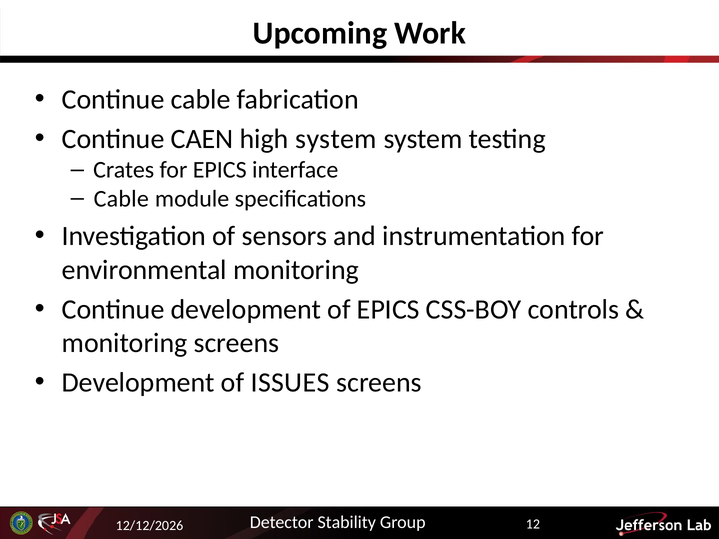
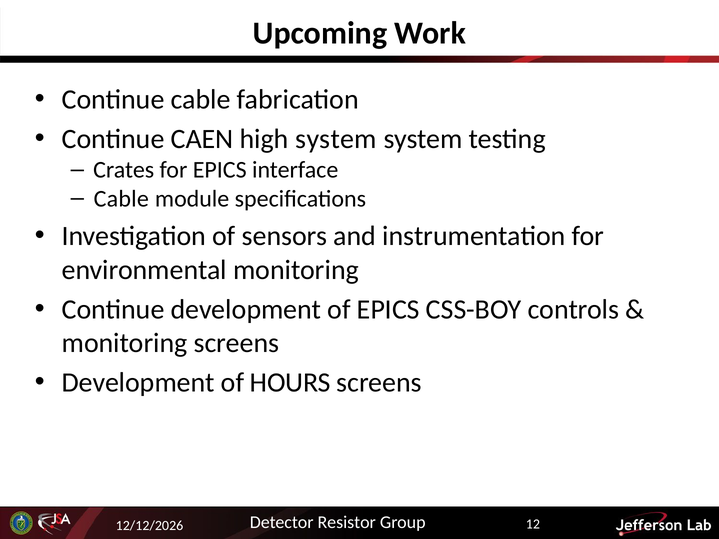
ISSUES: ISSUES -> HOURS (290, 383)
Stability: Stability -> Resistor (347, 523)
